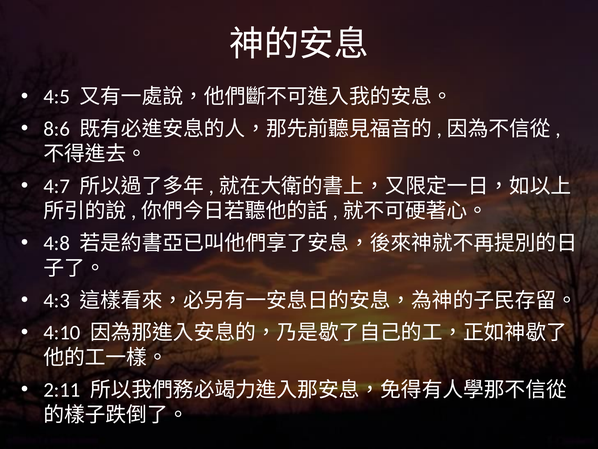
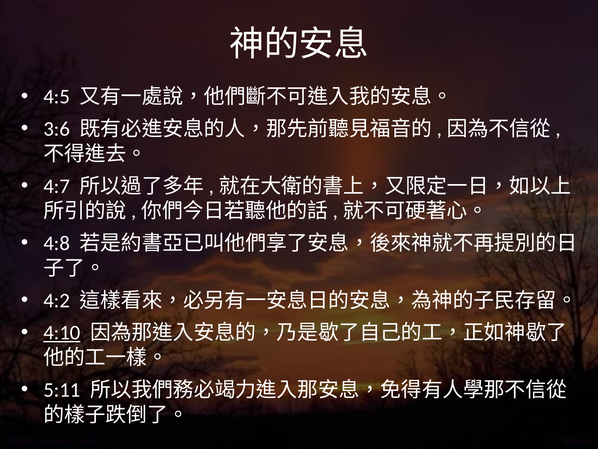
8:6: 8:6 -> 3:6 (57, 129)
4:3: 4:3 -> 4:2 (57, 300)
4:10 underline: none -> present (62, 332)
2:11: 2:11 -> 5:11 (62, 390)
